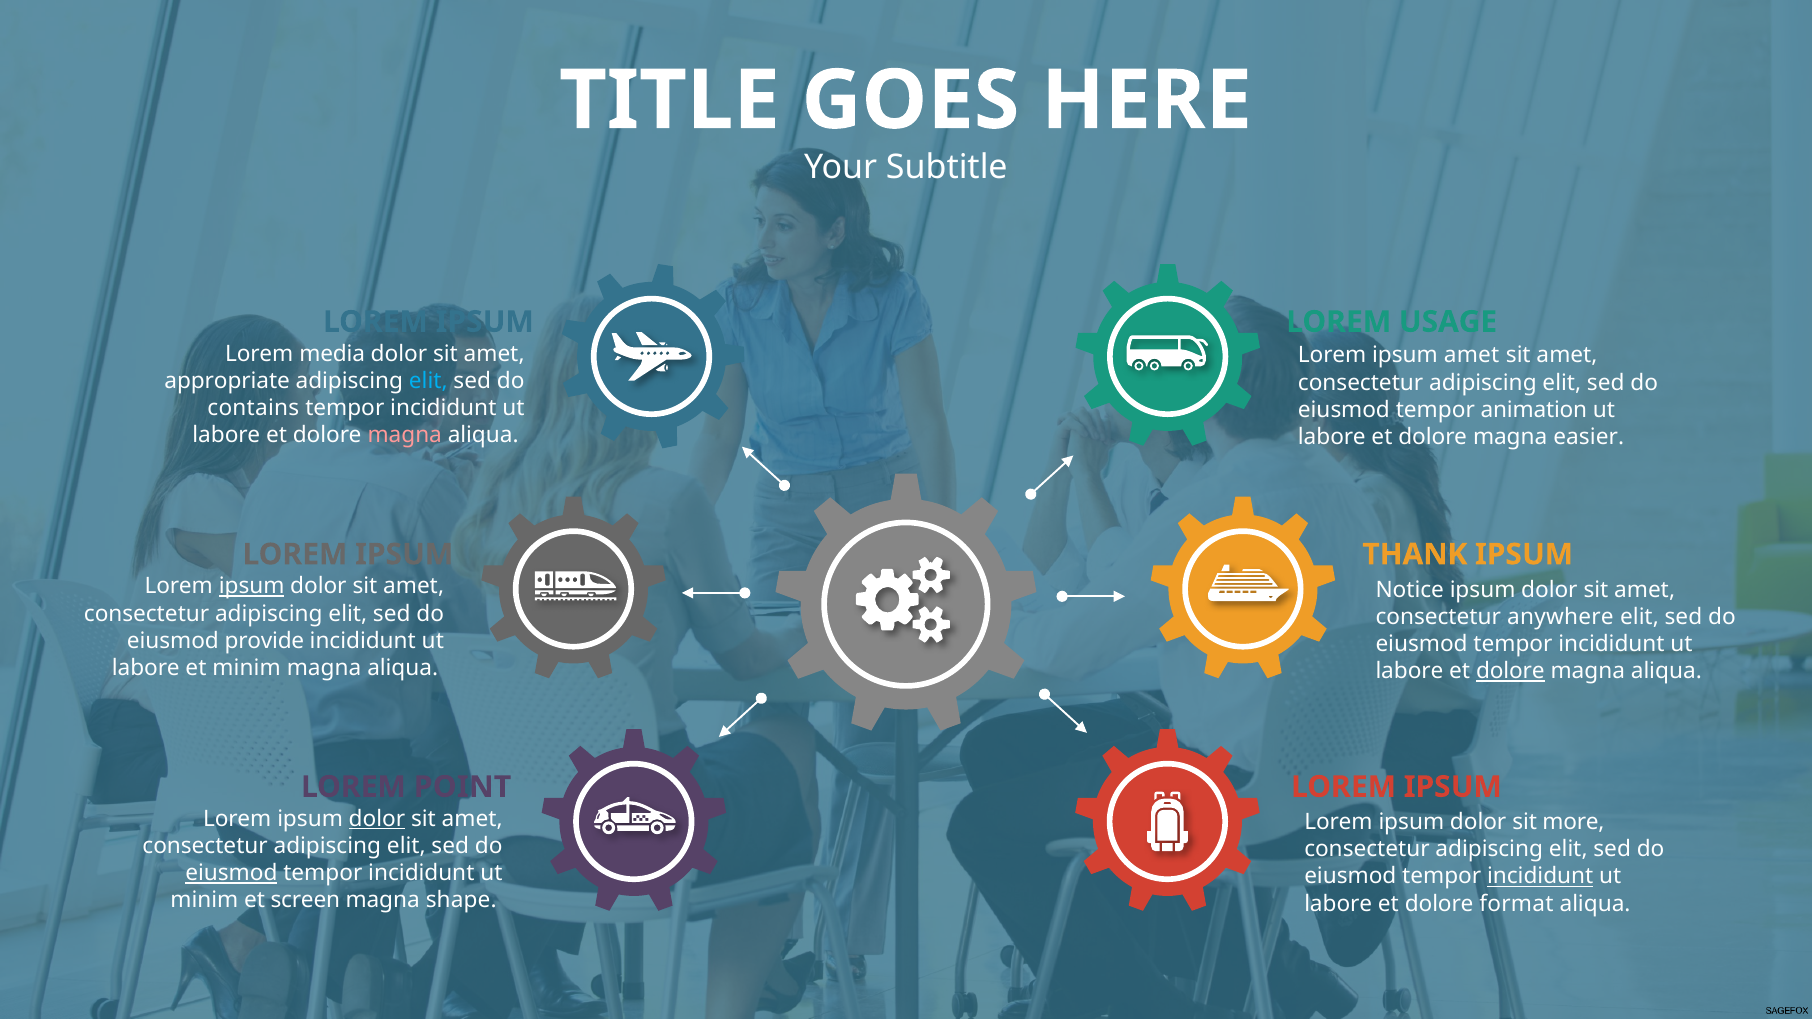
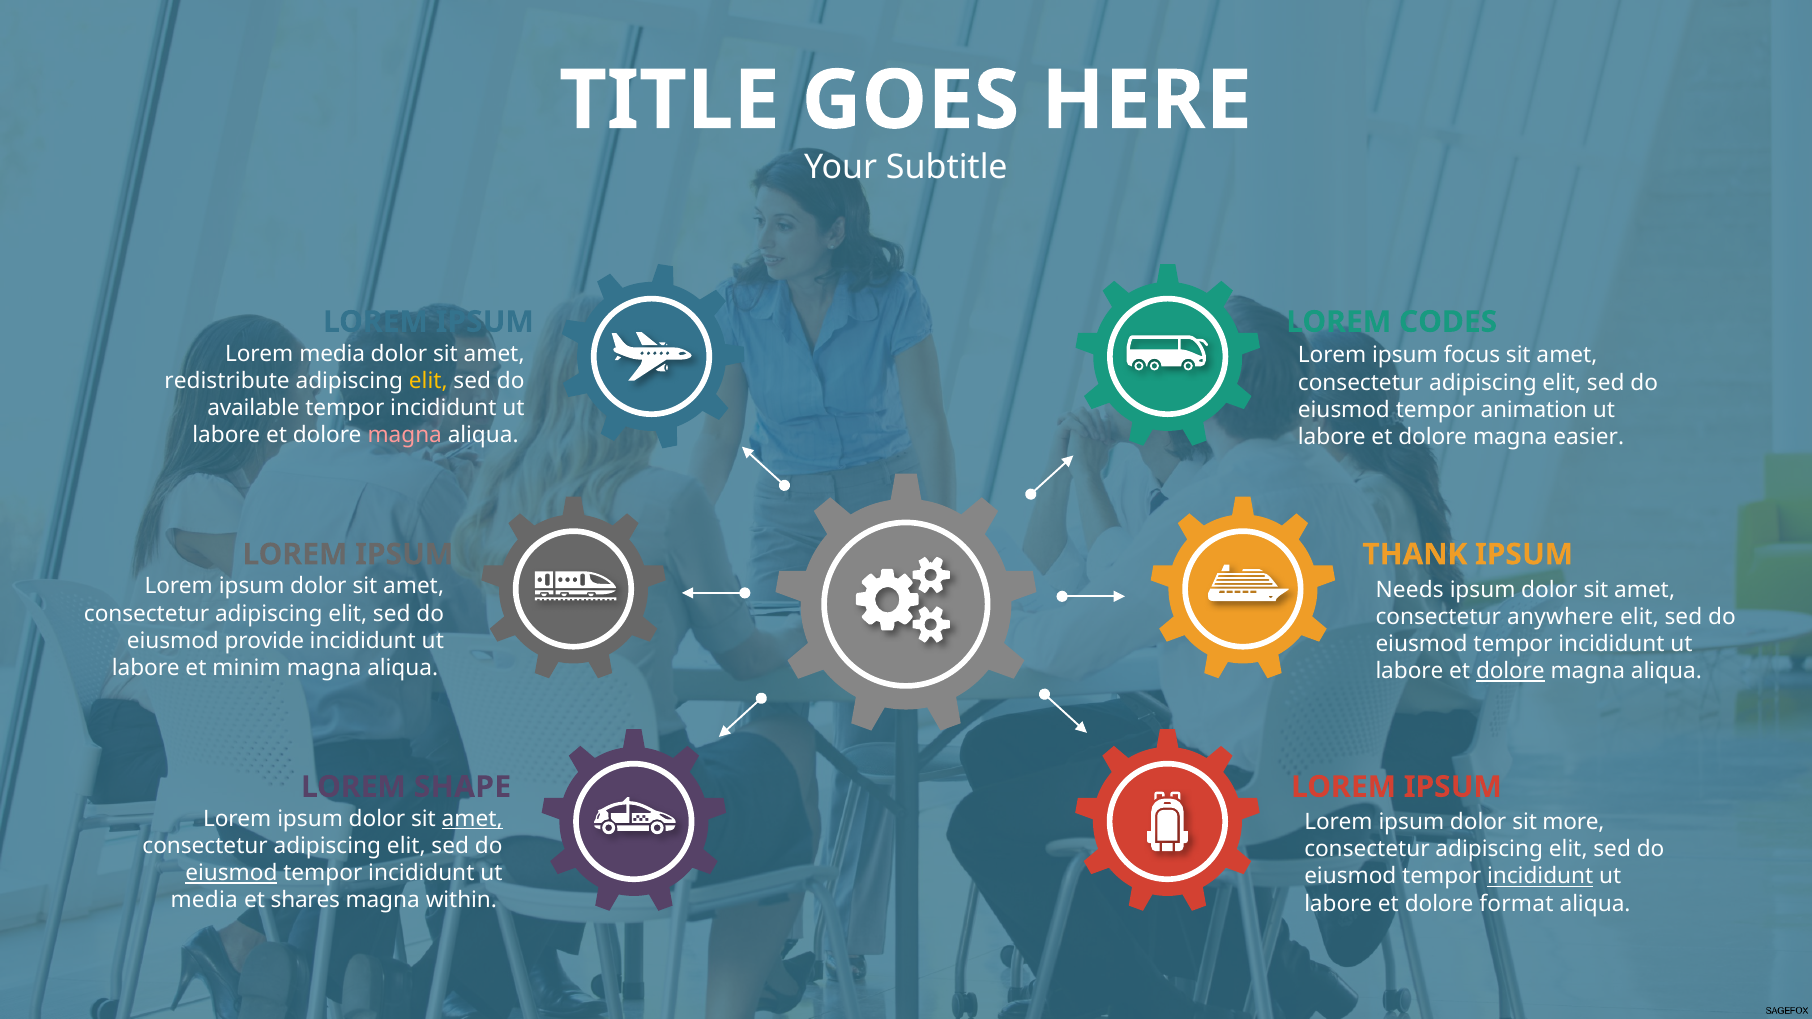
USAGE: USAGE -> CODES (1448, 322)
ipsum amet: amet -> focus (1472, 356)
appropriate: appropriate -> redistribute (227, 381)
elit colour: light blue -> yellow (428, 381)
contains: contains -> available (254, 408)
ipsum underline: present -> none (252, 587)
Notice: Notice -> Needs (1410, 590)
POINT: POINT -> SHAPE (462, 787)
dolor underline: present -> none (377, 819)
amet underline: none -> present (472, 819)
minim: minim -> media (204, 901)
screen: screen -> shares (305, 901)
shape: shape -> within (461, 901)
